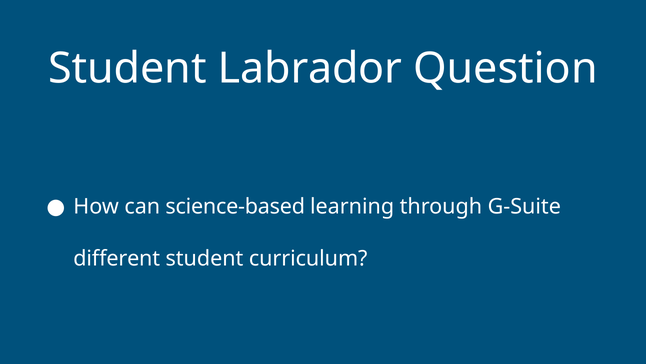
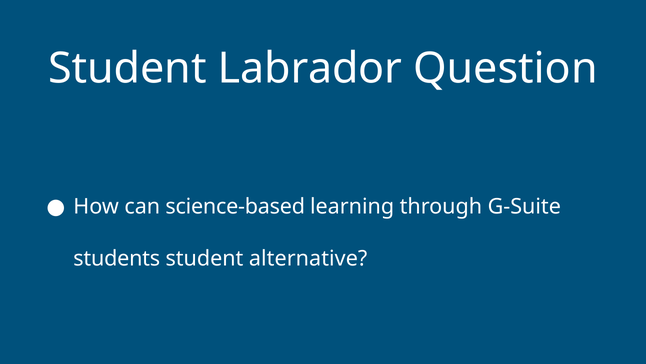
different: different -> students (117, 258)
curriculum: curriculum -> alternative (308, 258)
